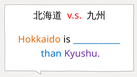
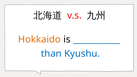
Kyushu colour: purple -> blue (82, 54)
